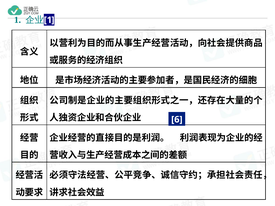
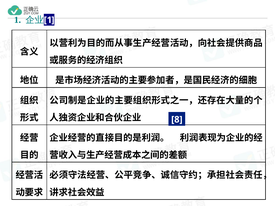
6: 6 -> 8 (177, 120)
